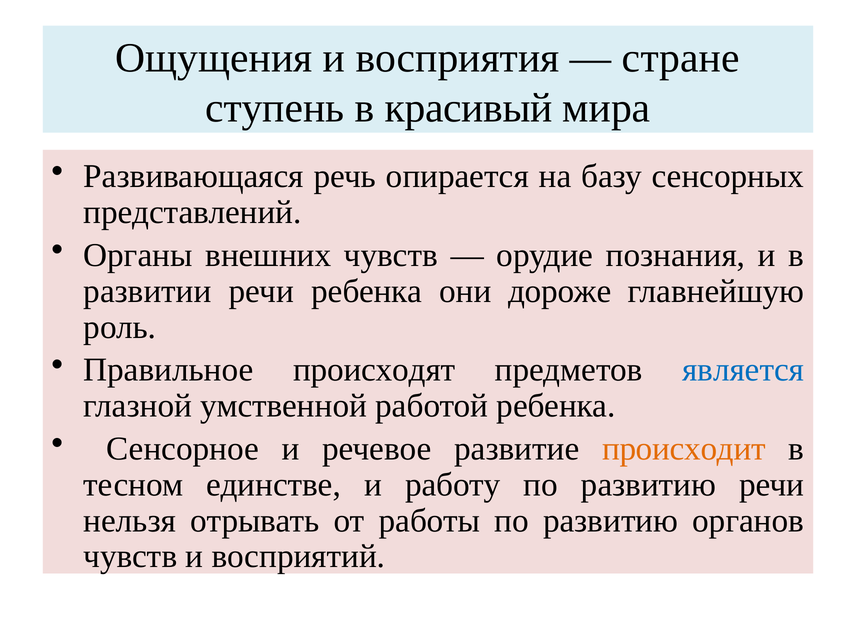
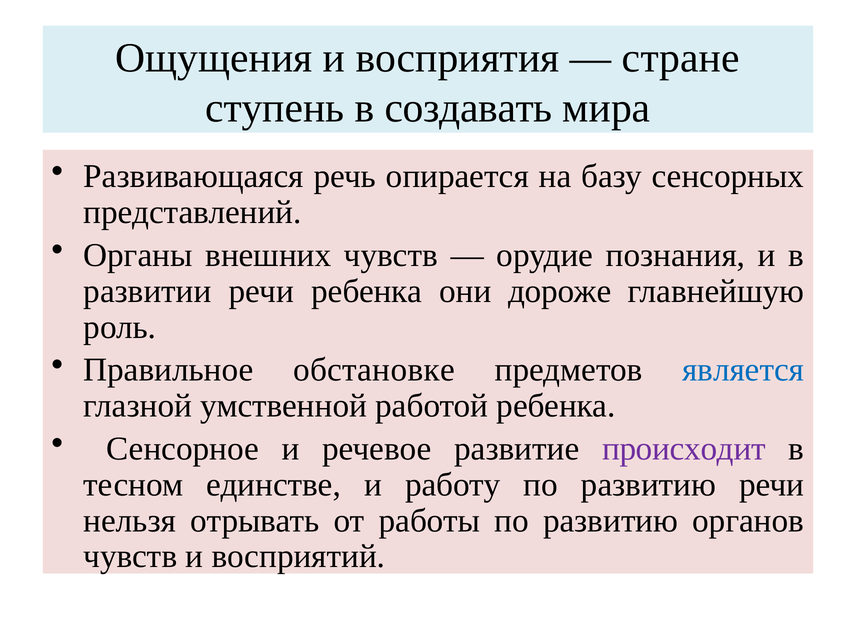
красивый: красивый -> создавать (469, 108)
происходят: происходят -> обстановке (374, 370)
происходит colour: orange -> purple (684, 449)
